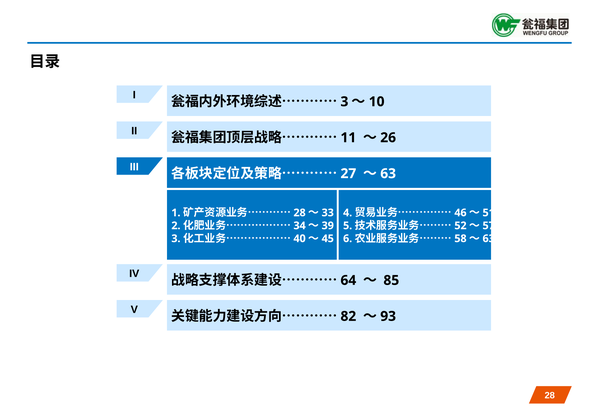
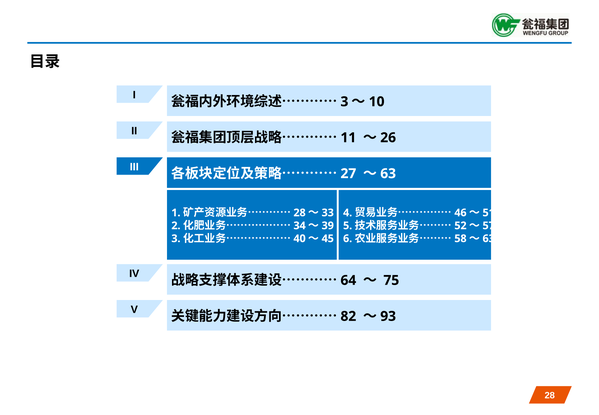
85: 85 -> 75 (391, 280)
